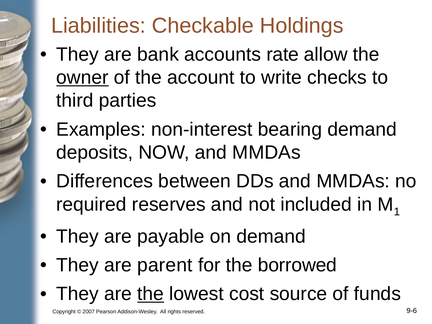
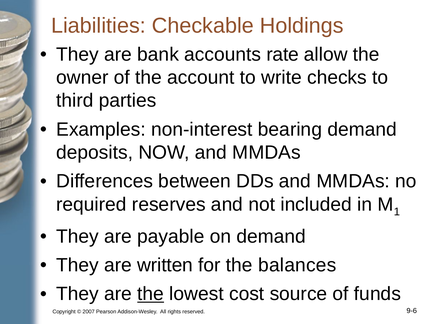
owner underline: present -> none (82, 78)
parent: parent -> written (165, 265)
borrowed: borrowed -> balances (297, 265)
